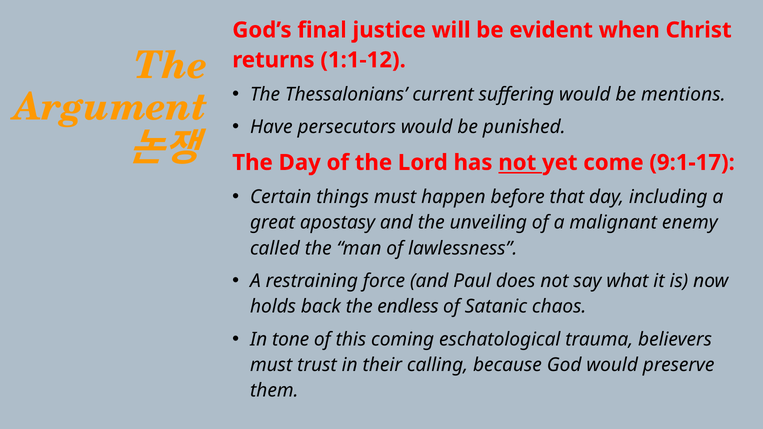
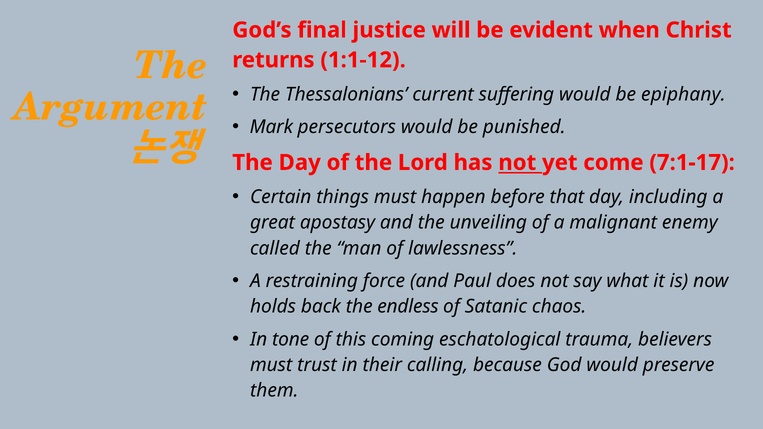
mentions: mentions -> epiphany (683, 94)
Have: Have -> Mark (271, 127)
9:1-17: 9:1-17 -> 7:1-17 (692, 163)
